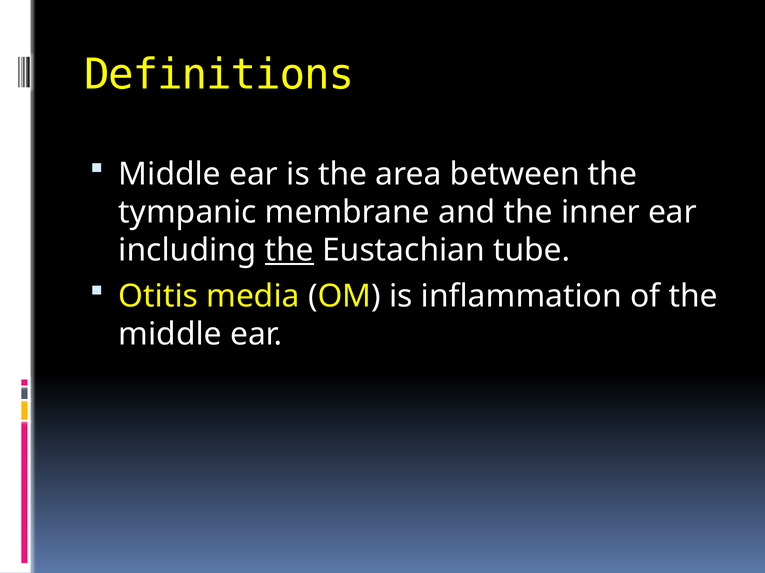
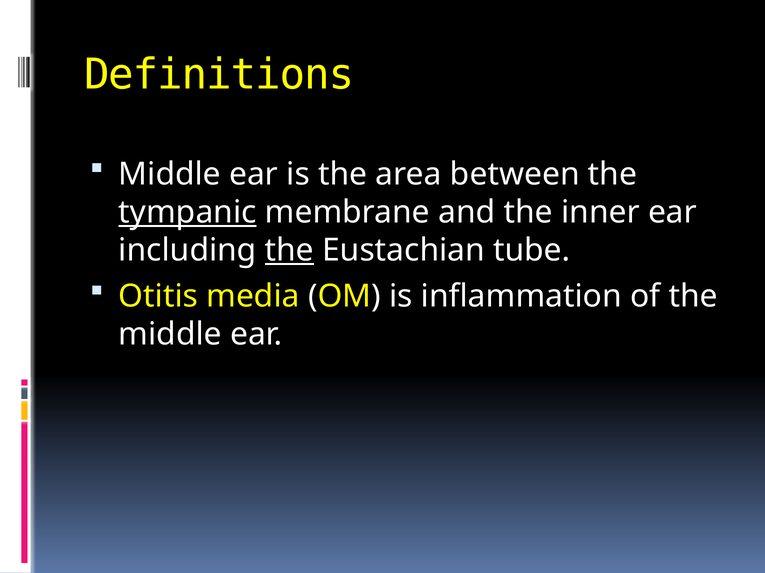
tympanic underline: none -> present (188, 213)
